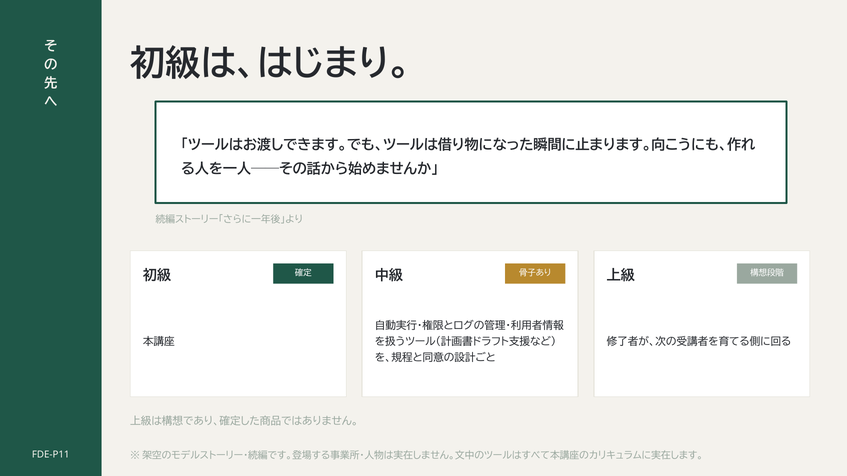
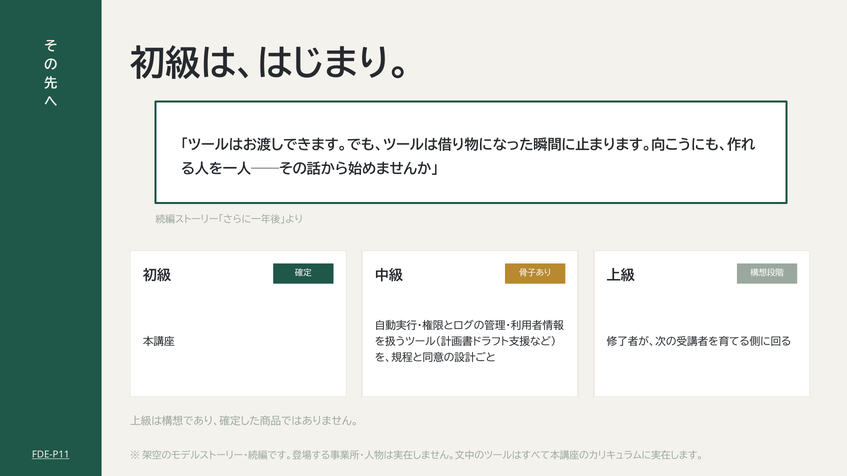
FDE-P11 underline: none -> present (51, 455)
